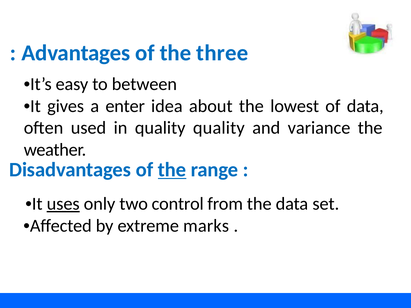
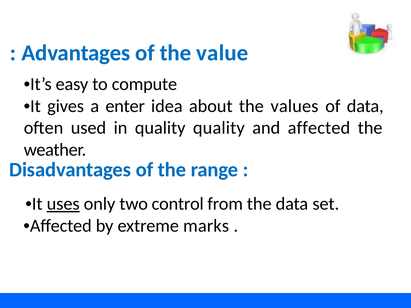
three: three -> value (222, 53)
between: between -> compute (144, 84)
lowest: lowest -> values (295, 106)
and variance: variance -> affected (319, 128)
the underline: present -> none (172, 170)
